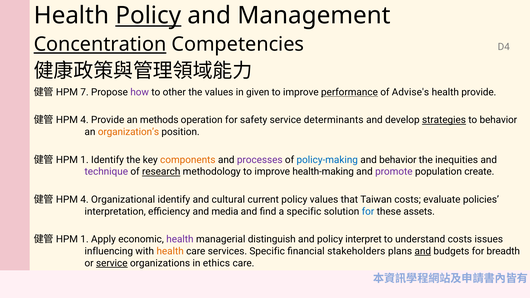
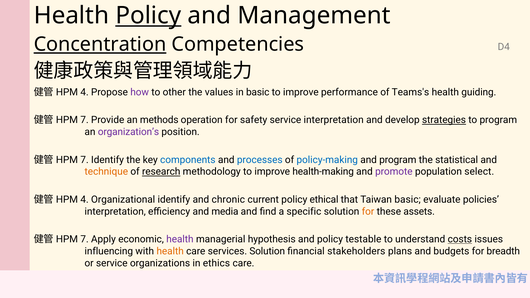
7: 7 -> 4 (85, 92)
in given: given -> basic (258, 92)
performance underline: present -> none (349, 92)
Advise's: Advise's -> Teams's (410, 92)
health provide: provide -> guiding (479, 92)
4: 4 -> 7 (85, 120)
service determinants: determinants -> interpretation (334, 120)
to behavior: behavior -> program (498, 120)
organization’s colour: orange -> purple (128, 132)
1: 1 -> 7 (85, 160)
components colour: orange -> blue (188, 160)
processes colour: purple -> blue (260, 160)
and behavior: behavior -> program (398, 160)
inequities: inequities -> statistical (457, 160)
technique colour: purple -> orange (106, 172)
create: create -> select (479, 172)
cultural: cultural -> chronic (228, 200)
policy values: values -> ethical (324, 200)
Taiwan costs: costs -> basic (408, 200)
for colour: blue -> orange (368, 212)
1: 1 -> 7 (85, 239)
distinguish: distinguish -> hypothesis (272, 239)
interpret: interpret -> testable (363, 239)
costs underline: none -> present (460, 239)
services Specific: Specific -> Solution (267, 251)
and underline: present -> none (423, 251)
service underline: present -> none (112, 263)
